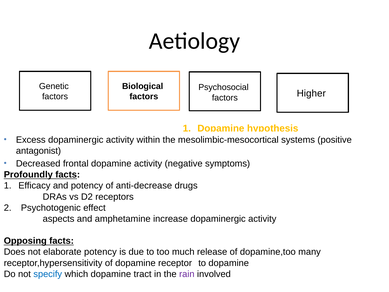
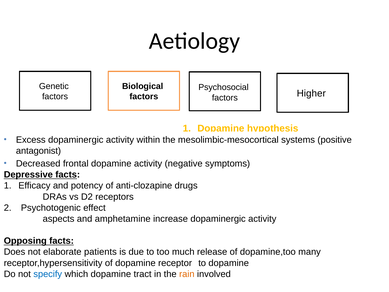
Profoundly: Profoundly -> Depressive (28, 175)
anti-decrease: anti-decrease -> anti-clozapine (144, 186)
elaborate potency: potency -> patients (100, 252)
rain colour: purple -> orange (187, 274)
